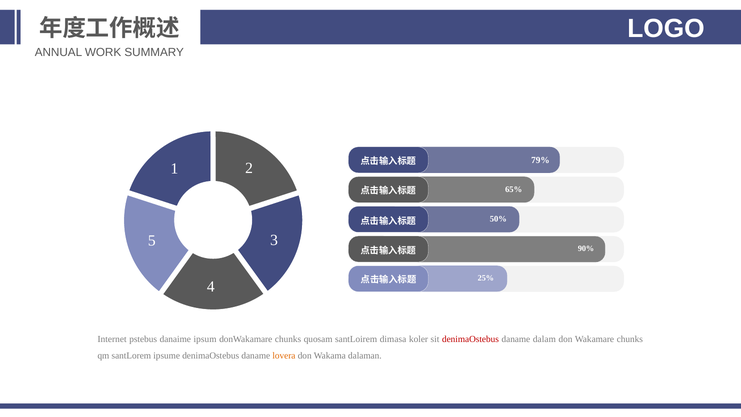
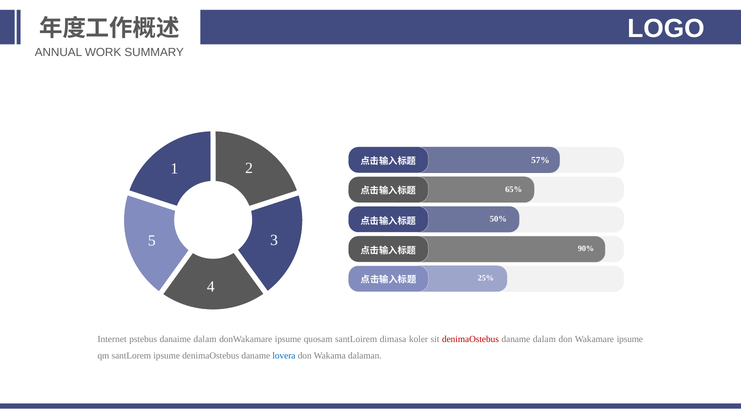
79%: 79% -> 57% (540, 160)
danaime ipsum: ipsum -> dalam (205, 339)
donWakamare chunks: chunks -> ipsume (288, 339)
Wakamare chunks: chunks -> ipsume (630, 339)
lovera colour: orange -> blue (284, 356)
